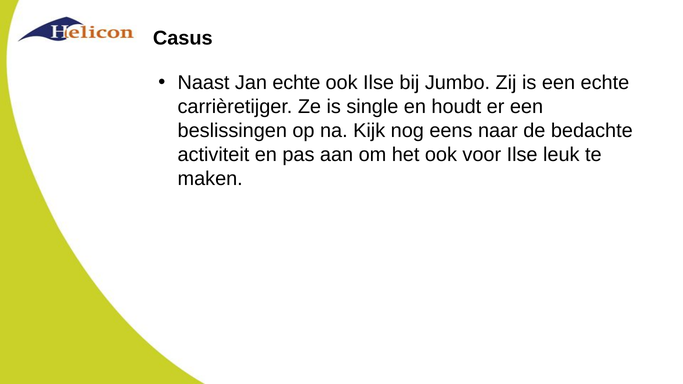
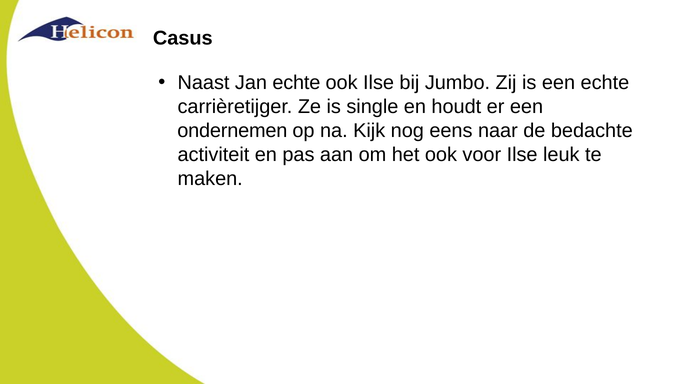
beslissingen: beslissingen -> ondernemen (232, 131)
